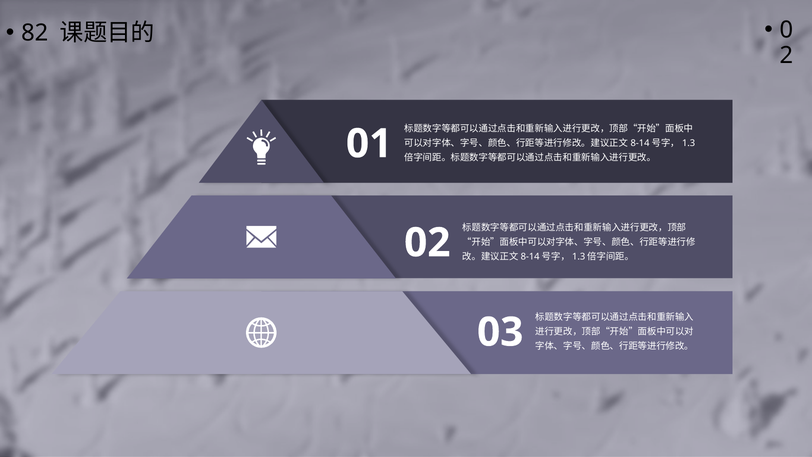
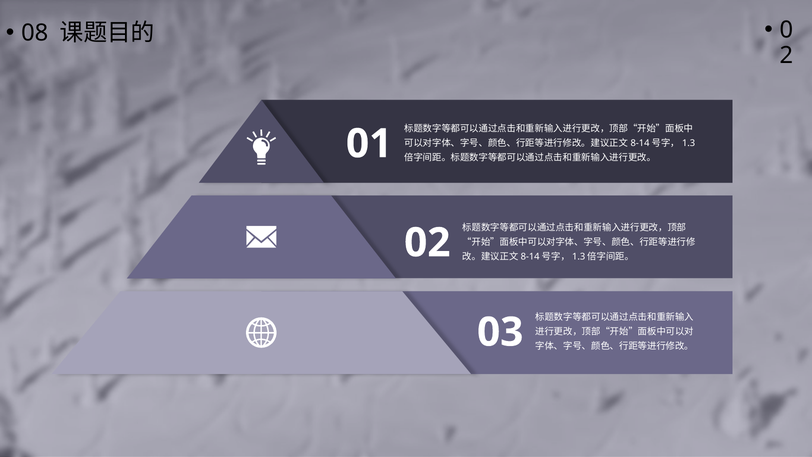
82: 82 -> 08 (35, 33)
